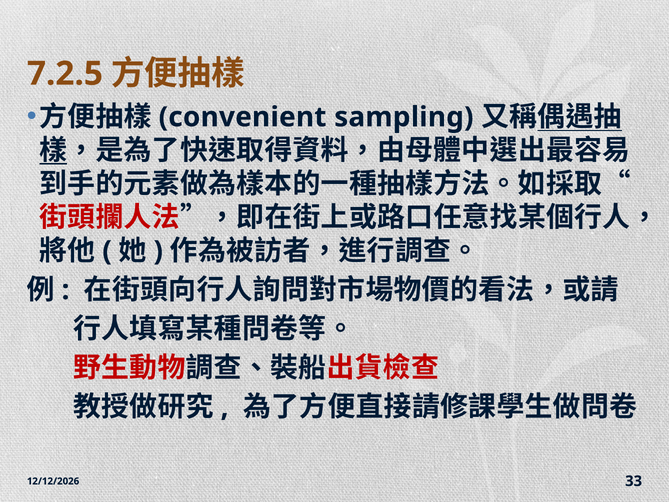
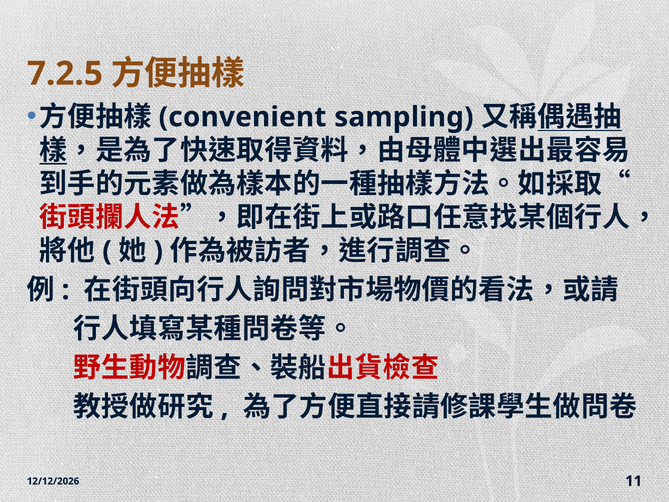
33: 33 -> 11 (634, 481)
